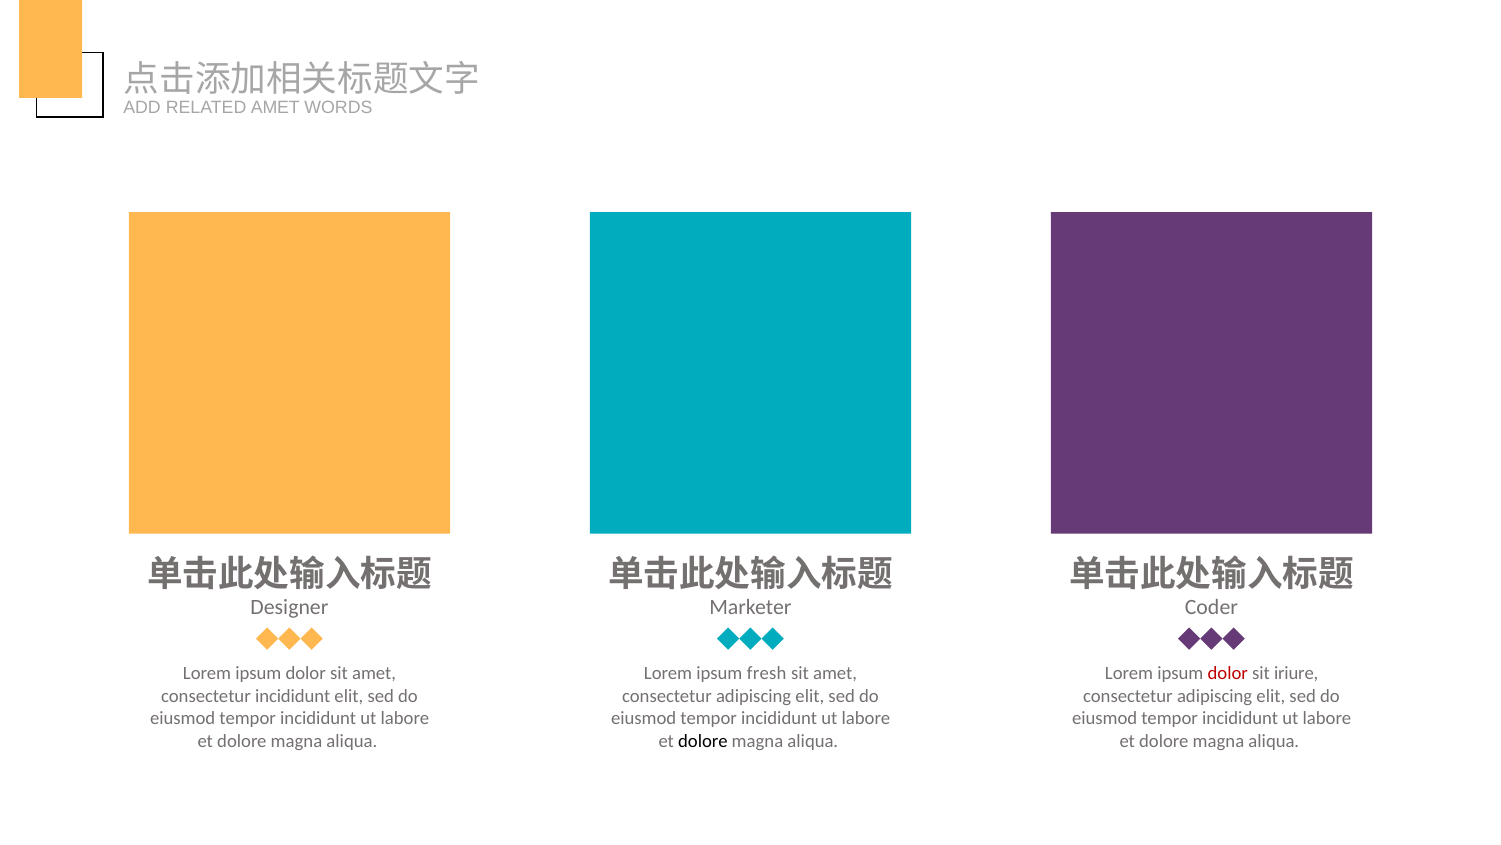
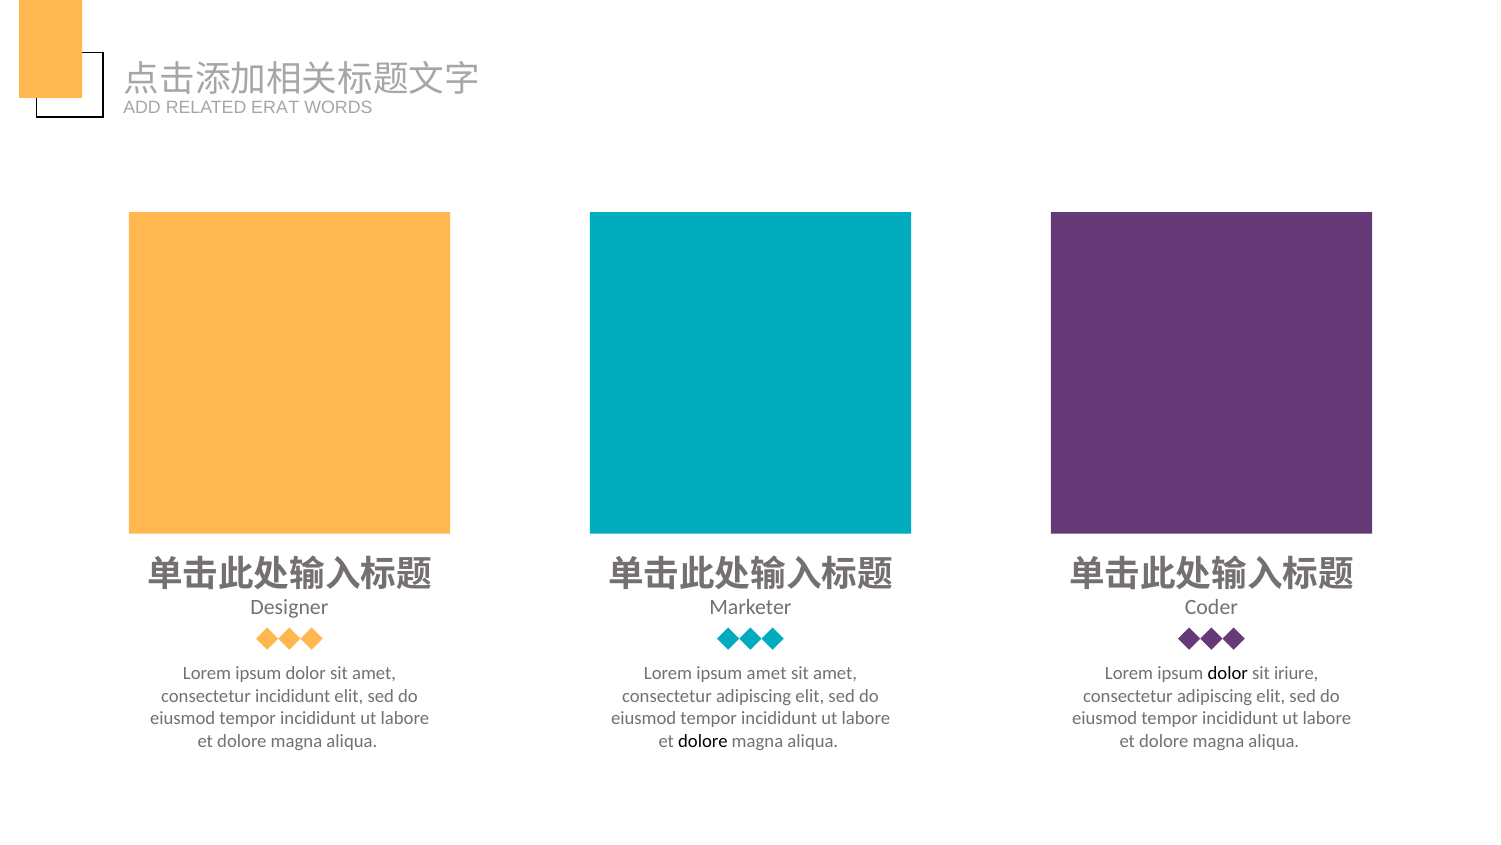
RELATED AMET: AMET -> ERAT (275, 107)
ipsum fresh: fresh -> amet (767, 673)
dolor colour: red -> black (1228, 673)
